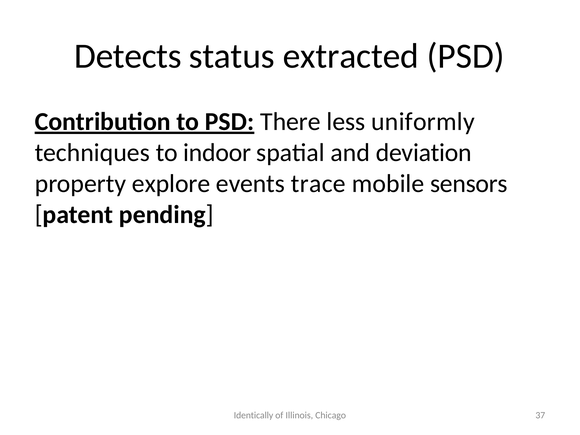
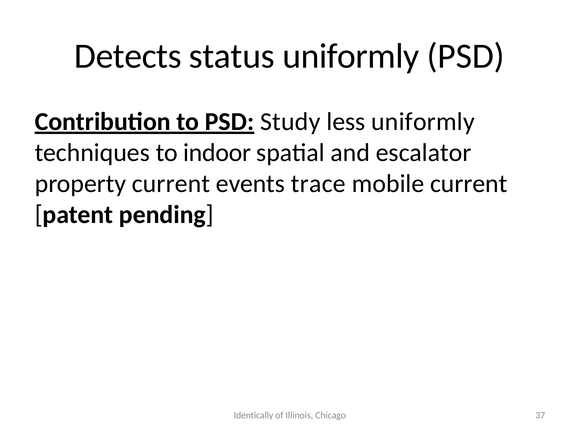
status extracted: extracted -> uniformly (351, 56)
There: There -> Study (290, 122)
deviation: deviation -> escalator (424, 153)
property explore: explore -> current (171, 184)
mobile sensors: sensors -> current (469, 184)
